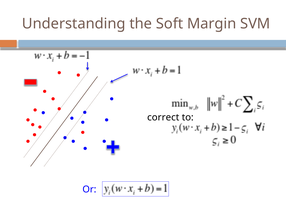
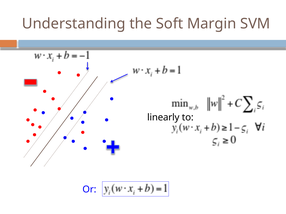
correct: correct -> linearly (163, 118)
